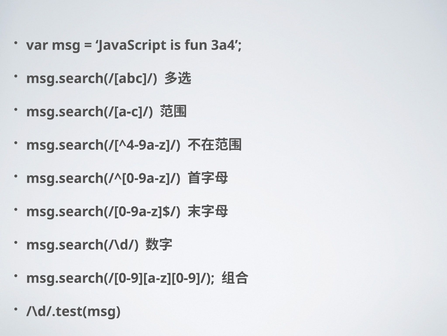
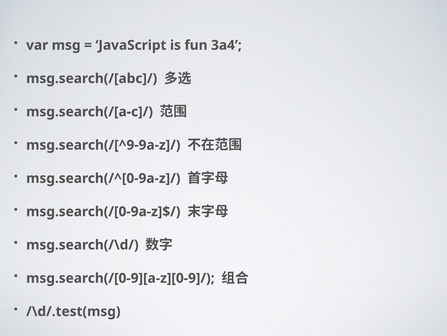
msg.search(/[^4-9a-z]/: msg.search(/[^4-9a-z]/ -> msg.search(/[^9-9a-z]/ (103, 145)
